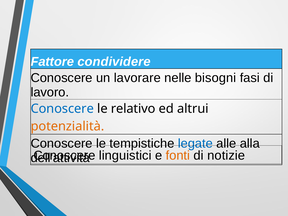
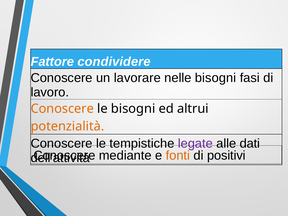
Conoscere colour: blue -> orange (62, 109)
le relativo: relativo -> bisogni (133, 109)
legate colour: blue -> purple (195, 144)
alla: alla -> dati (250, 144)
linguistici: linguistici -> mediante (125, 155)
notizie: notizie -> positivi (226, 155)
